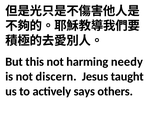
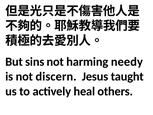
this: this -> sins (35, 62)
says: says -> heal (84, 91)
